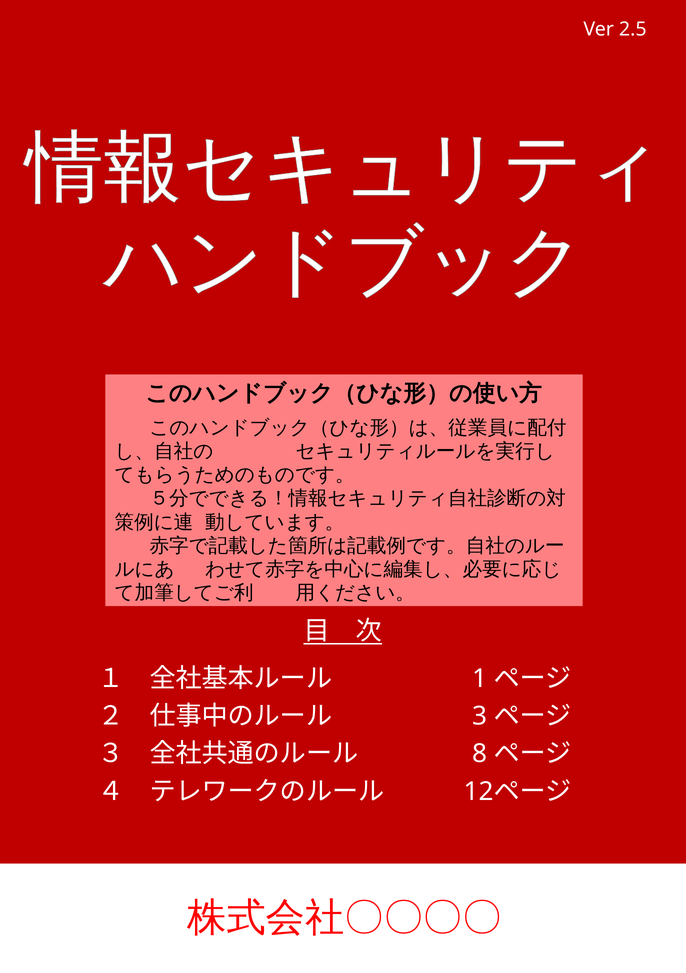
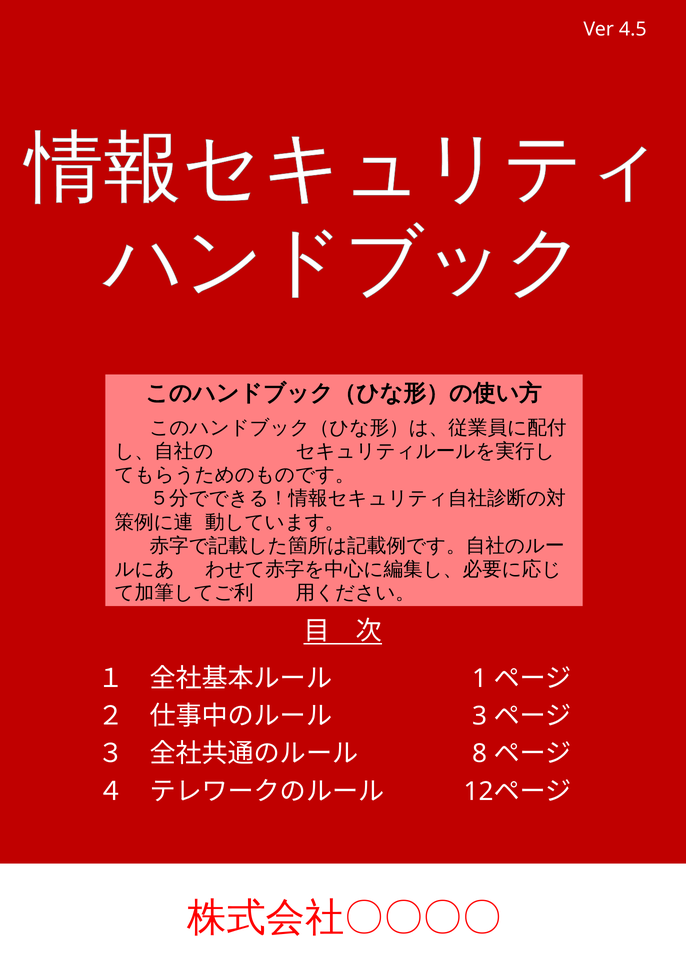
2.5: 2.5 -> 4.5 (633, 29)
